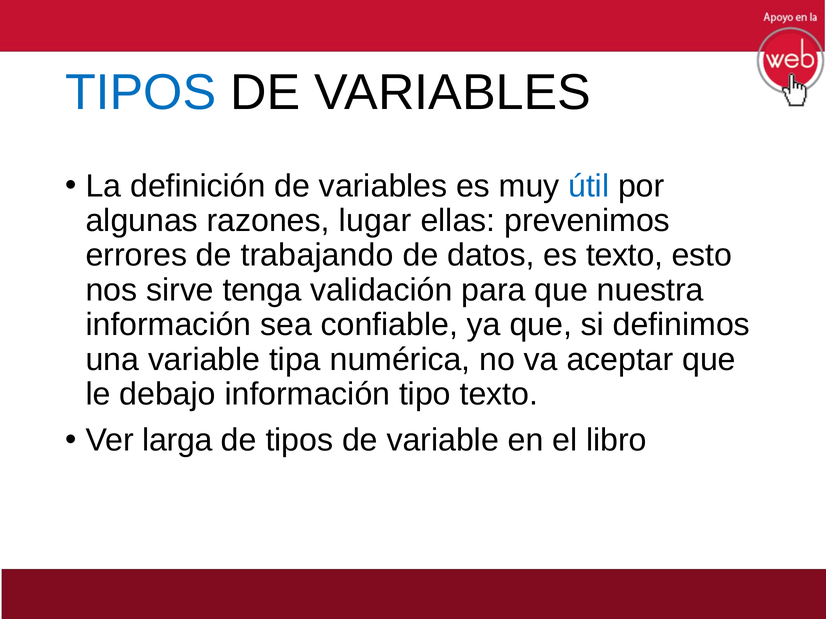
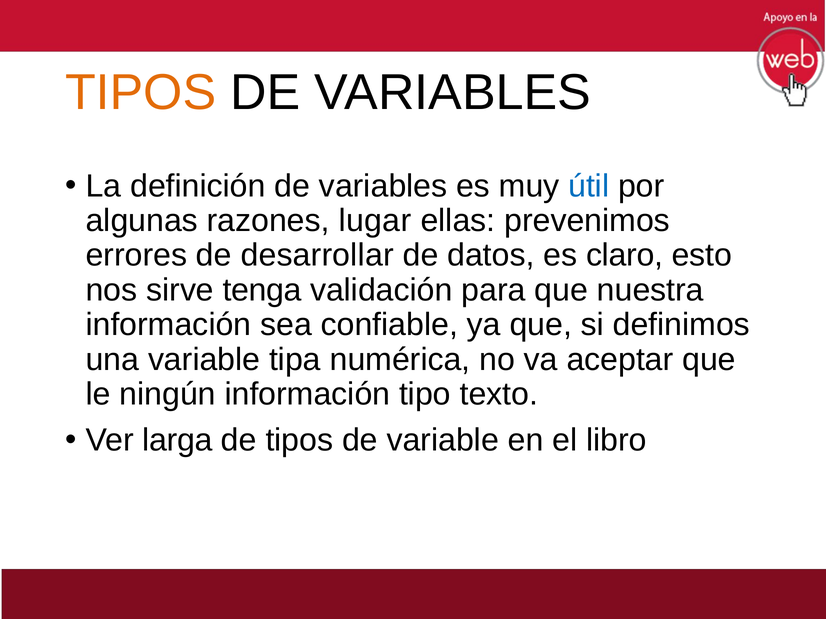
TIPOS colour: blue -> orange (141, 93)
trabajando: trabajando -> desarrollar (317, 256)
es texto: texto -> claro (625, 256)
debajo: debajo -> ningún (168, 394)
